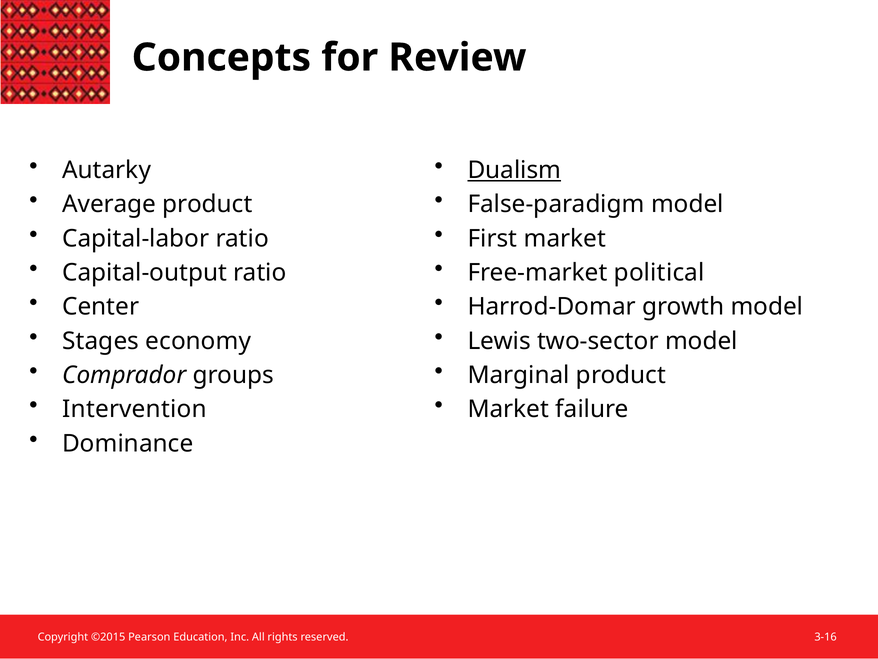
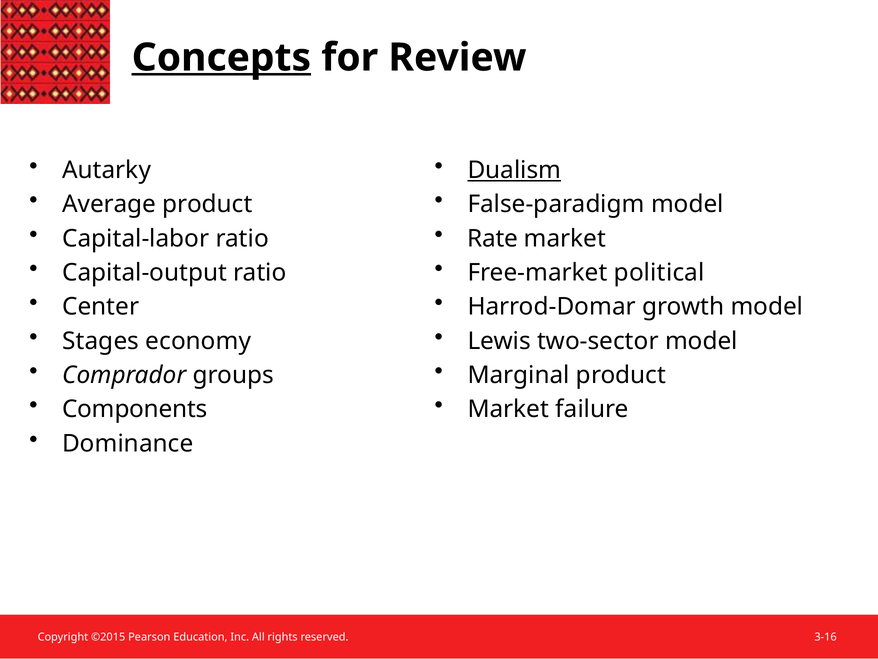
Concepts underline: none -> present (221, 58)
First: First -> Rate (493, 238)
Intervention: Intervention -> Components (135, 409)
